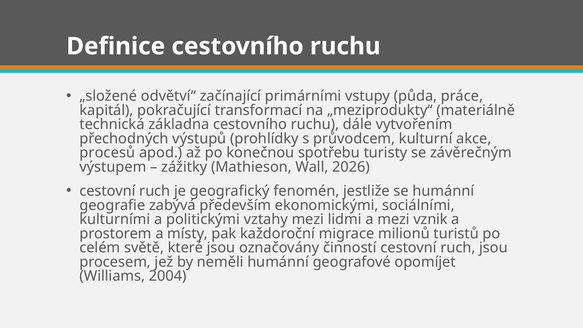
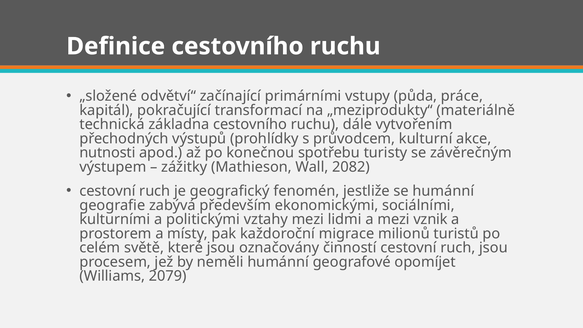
procesů: procesů -> nutnosti (107, 153)
2026: 2026 -> 2082 (351, 167)
2004: 2004 -> 2079 (168, 276)
